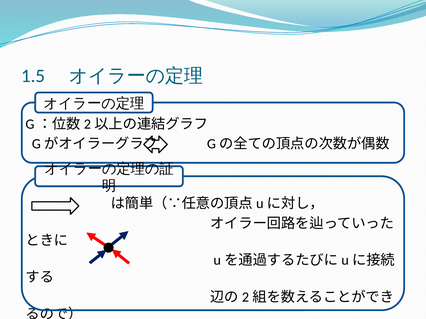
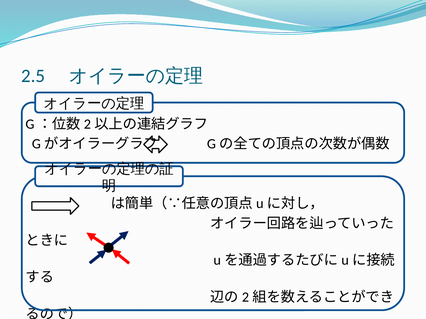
1.5: 1.5 -> 2.5 (33, 76)
